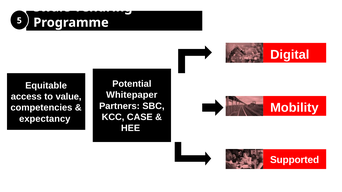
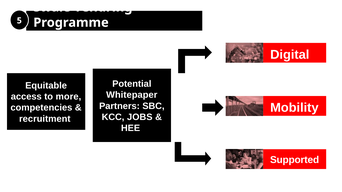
value: value -> more (68, 97)
CASE: CASE -> JOBS (140, 117)
expectancy: expectancy -> recruitment (45, 119)
